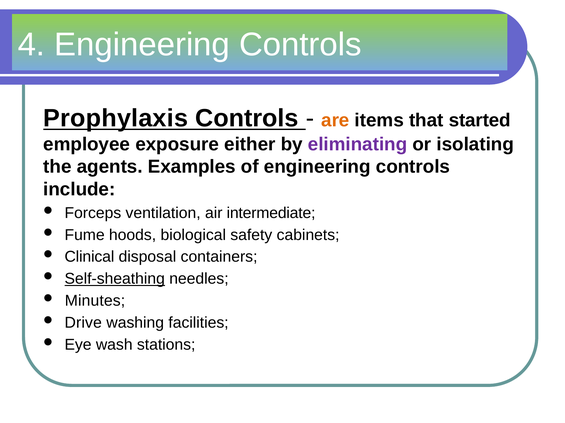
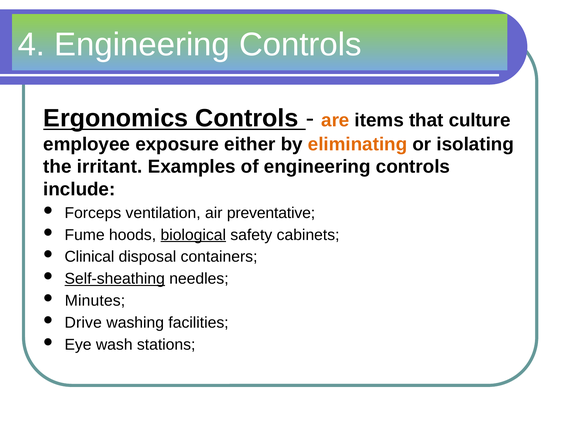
Prophylaxis: Prophylaxis -> Ergonomics (116, 119)
started: started -> culture (480, 121)
eliminating colour: purple -> orange (358, 144)
agents: agents -> irritant (110, 167)
intermediate: intermediate -> preventative (271, 213)
biological underline: none -> present (193, 235)
